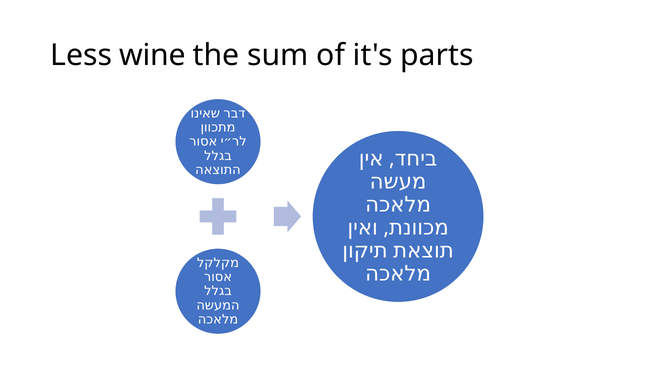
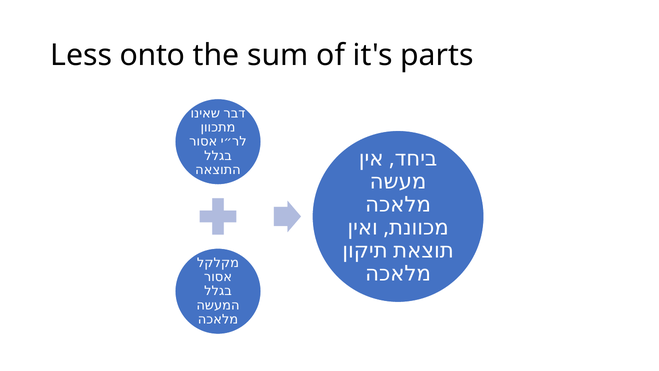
wine: wine -> onto (153, 55)
